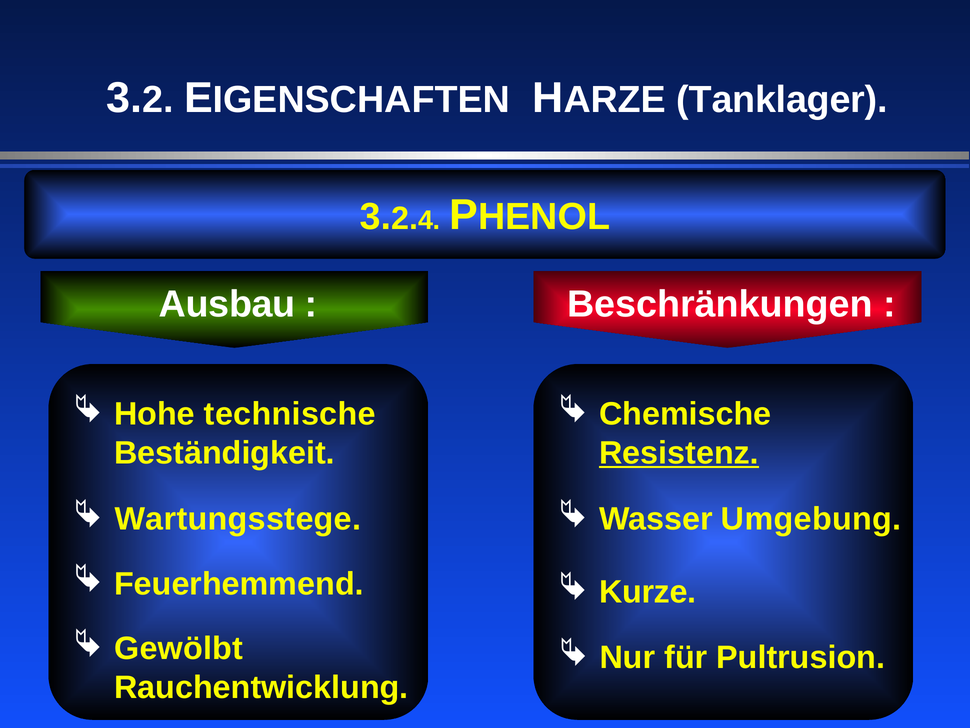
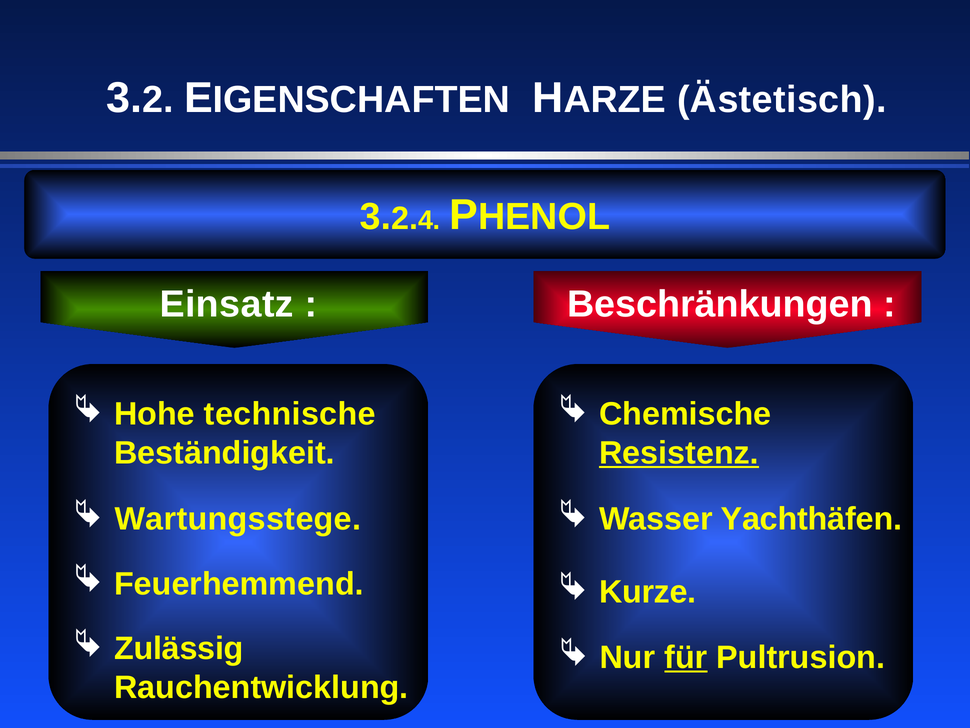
Tanklager: Tanklager -> Ästetisch (782, 100)
Ausbau: Ausbau -> Einsatz (227, 304)
Umgebung: Umgebung -> Yachthäfen (811, 519)
Gewölbt: Gewölbt -> Zulässig (179, 648)
für underline: none -> present (686, 657)
